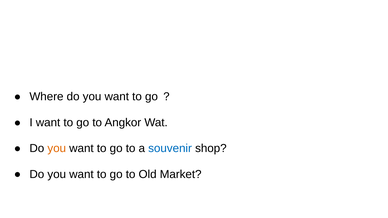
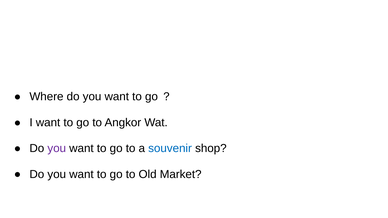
you colour: orange -> purple (57, 149)
